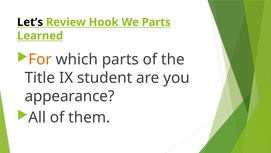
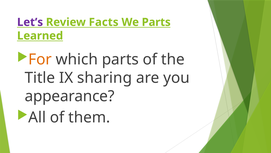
Let’s colour: black -> purple (30, 22)
Hook: Hook -> Facts (104, 22)
student: student -> sharing (105, 78)
